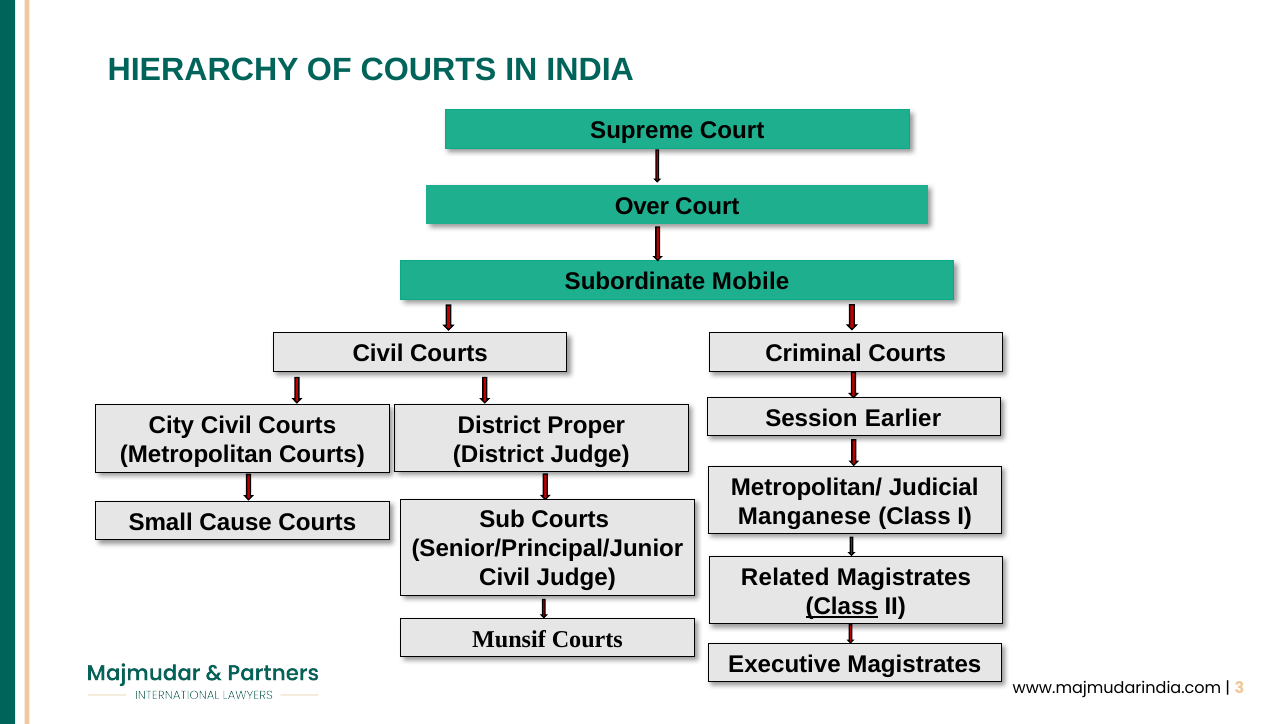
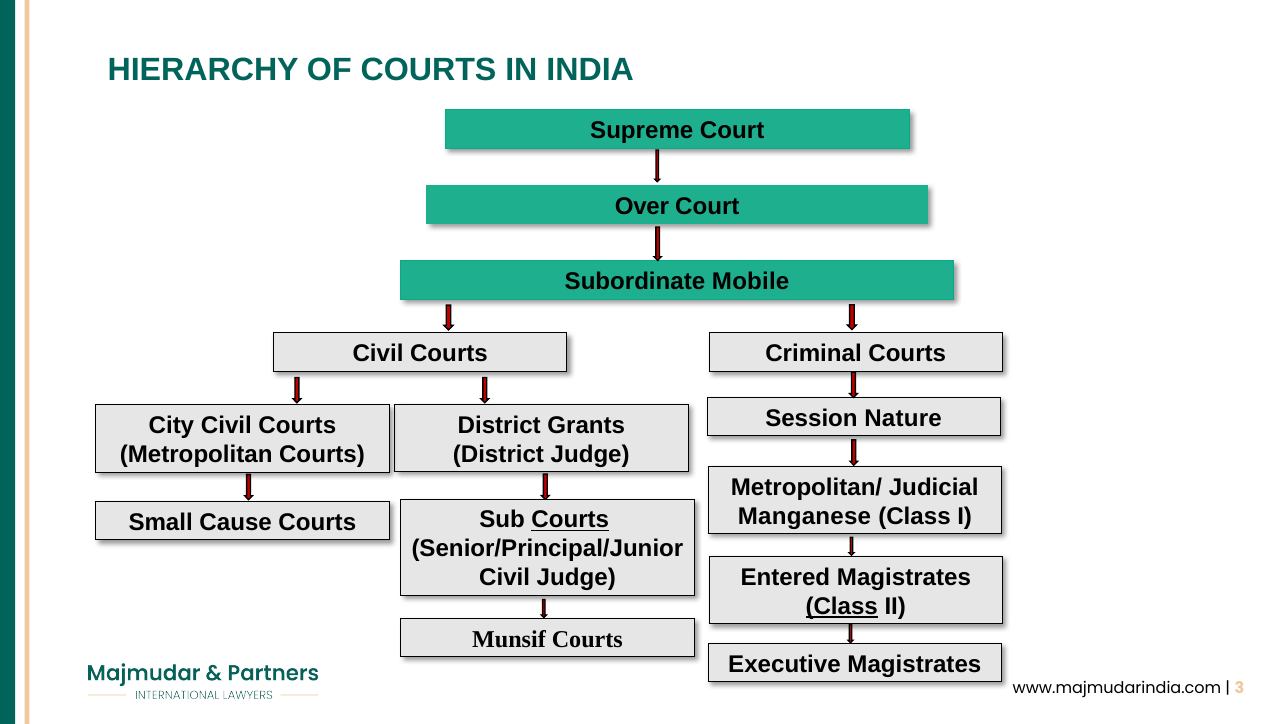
Earlier: Earlier -> Nature (903, 418)
Proper: Proper -> Grants (586, 425)
Courts underline: none -> present (570, 520)
Related: Related -> Entered (785, 577)
